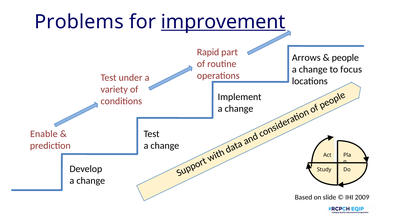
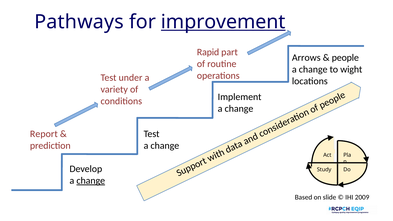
Problems: Problems -> Pathways (79, 22)
focus: focus -> wight (351, 69)
Enable: Enable -> Report (44, 134)
change underline: none -> present (91, 181)
